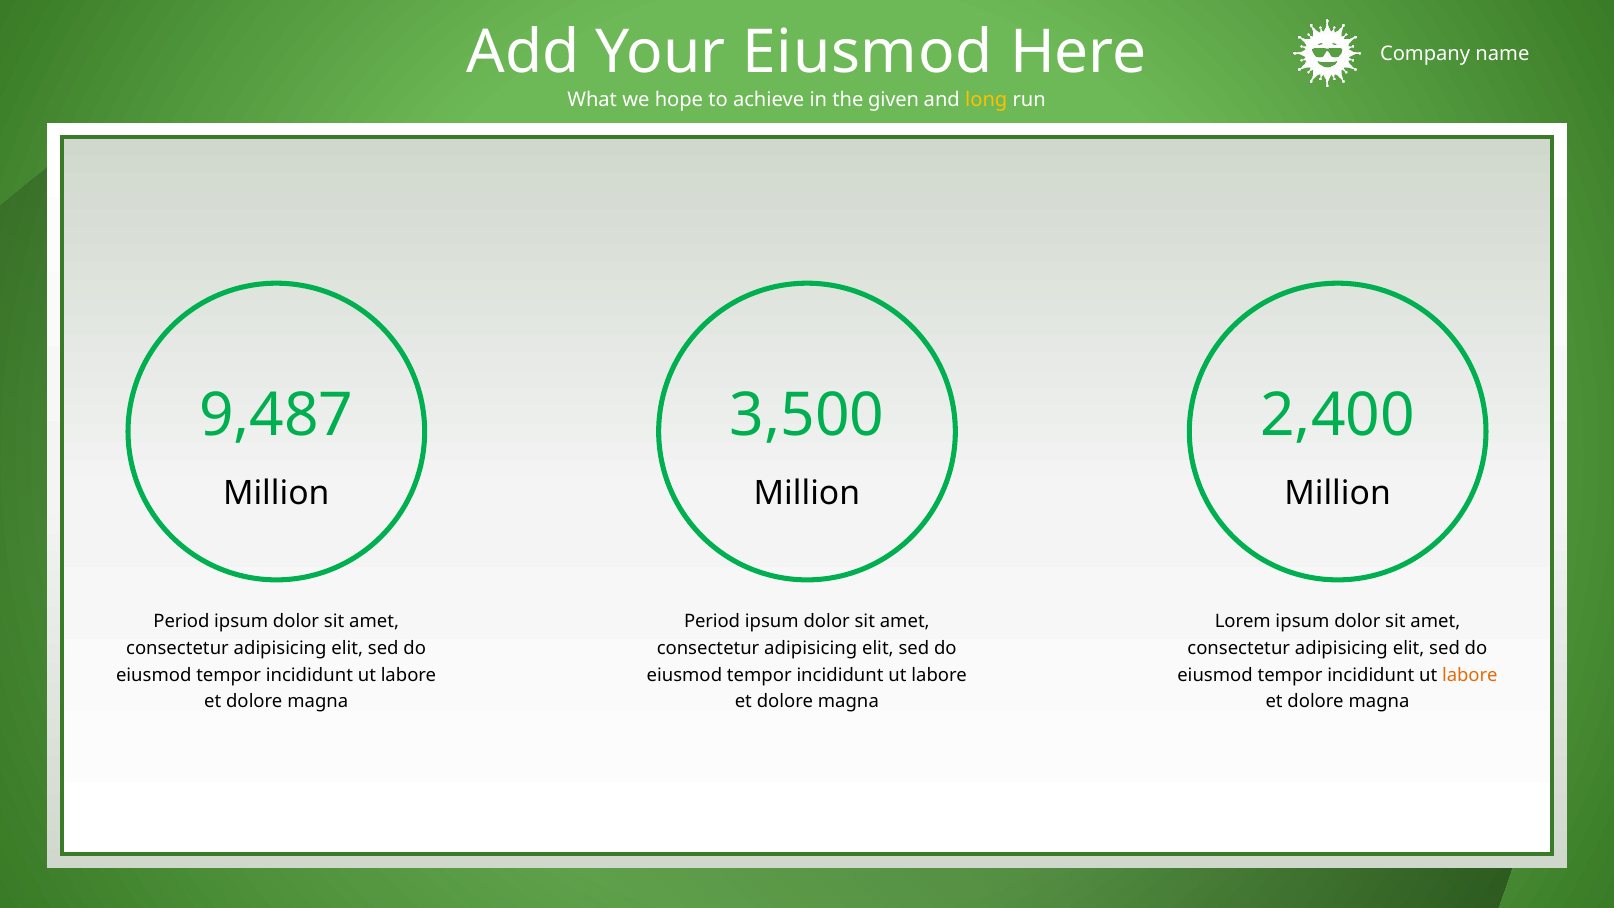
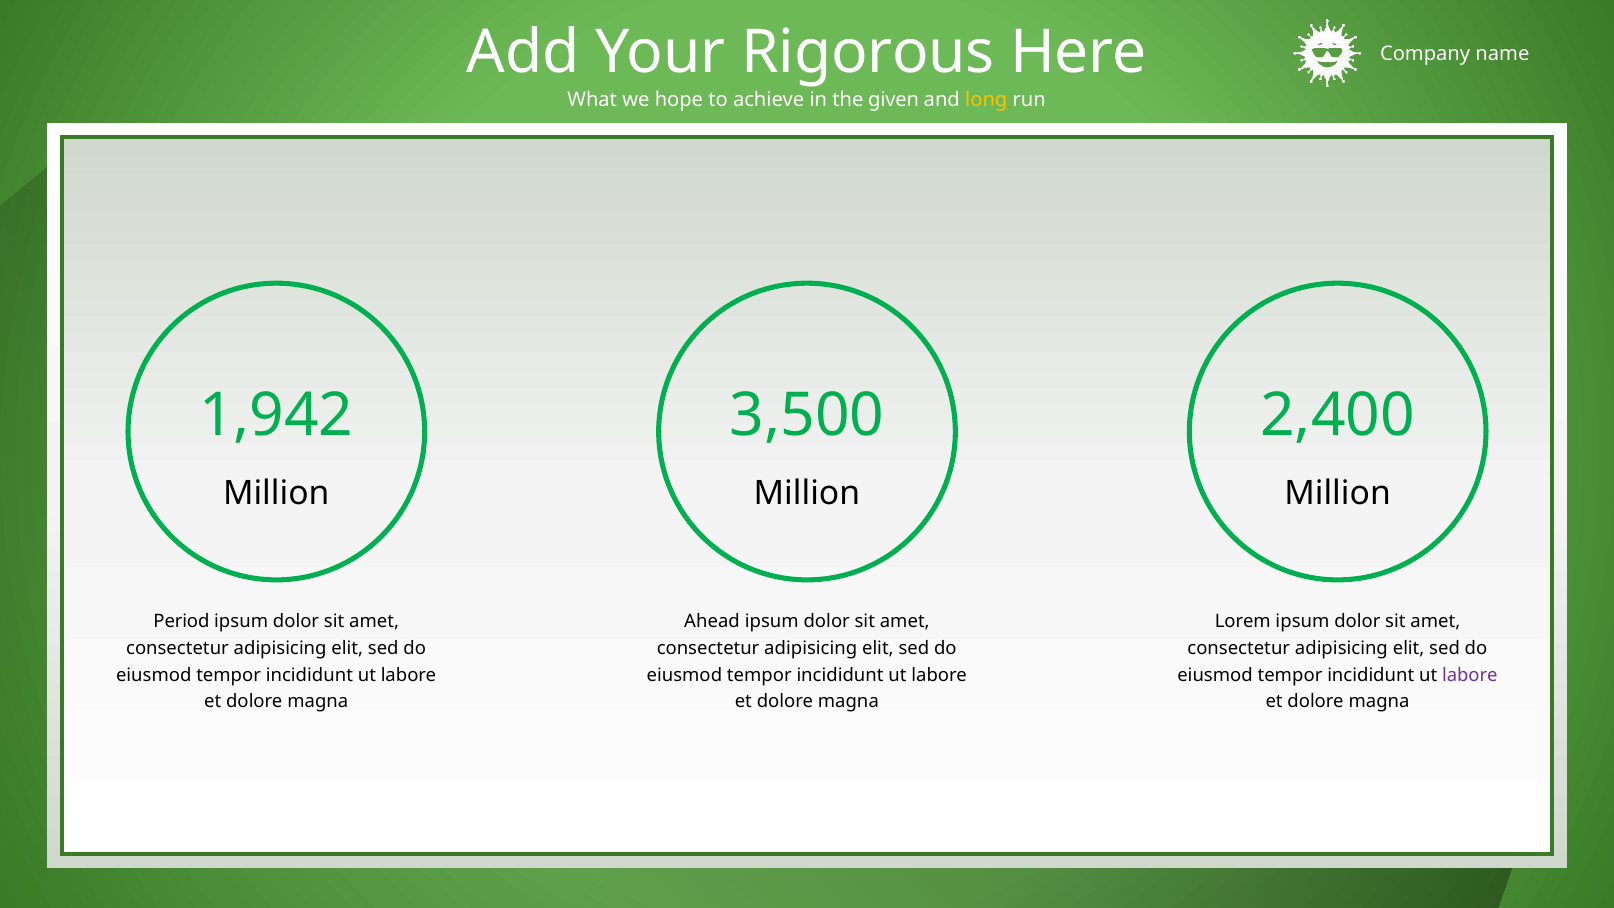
Your Eiusmod: Eiusmod -> Rigorous (868, 53)
9,487: 9,487 -> 1,942 (276, 416)
Period: Period -> Ahead (712, 622)
labore colour: orange -> purple (1470, 675)
